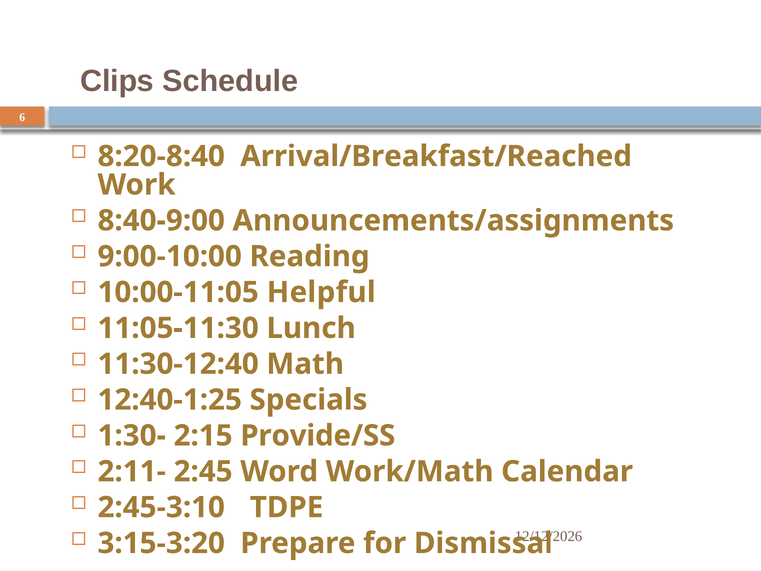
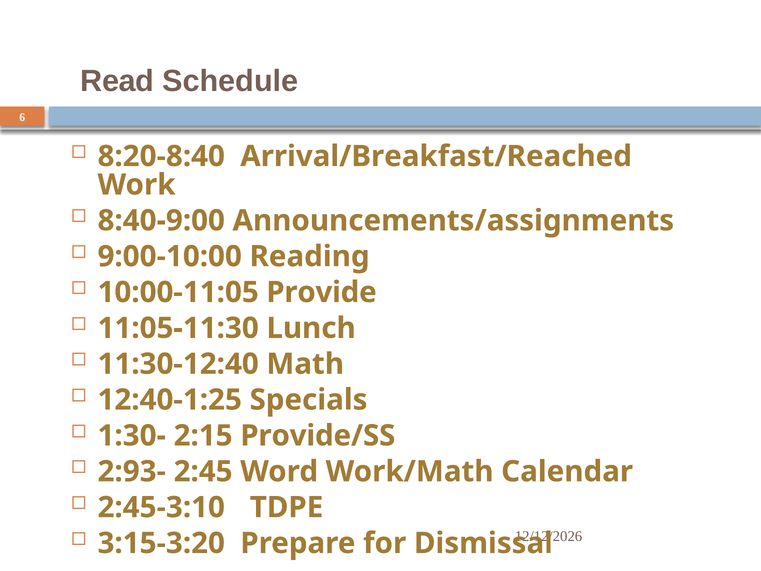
Clips: Clips -> Read (117, 81)
Helpful: Helpful -> Provide (321, 292)
2:11-: 2:11- -> 2:93- (132, 471)
